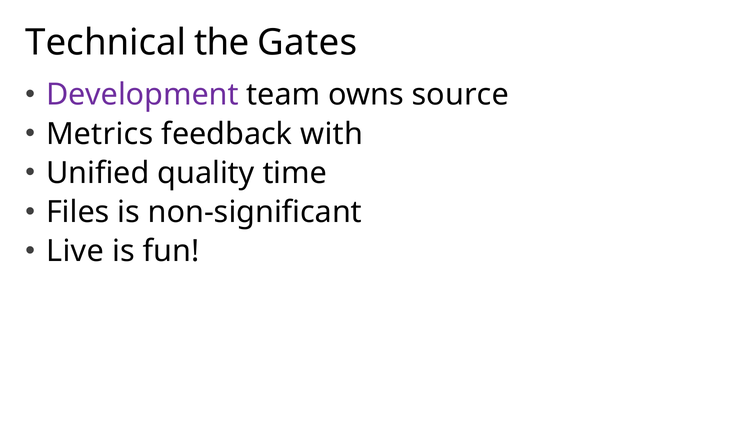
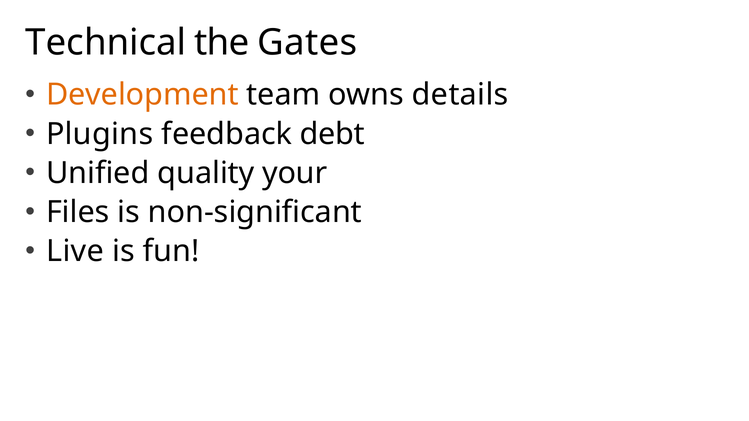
Development colour: purple -> orange (142, 95)
source: source -> details (460, 95)
Metrics: Metrics -> Plugins (100, 134)
with: with -> debt (332, 134)
time: time -> your (295, 173)
